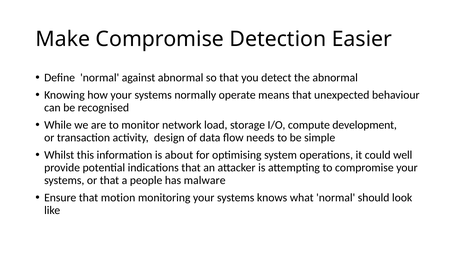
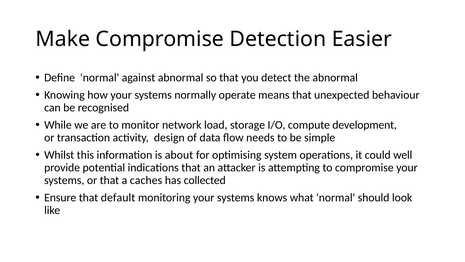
people: people -> caches (146, 180)
malware: malware -> collected (205, 180)
motion: motion -> default (118, 197)
